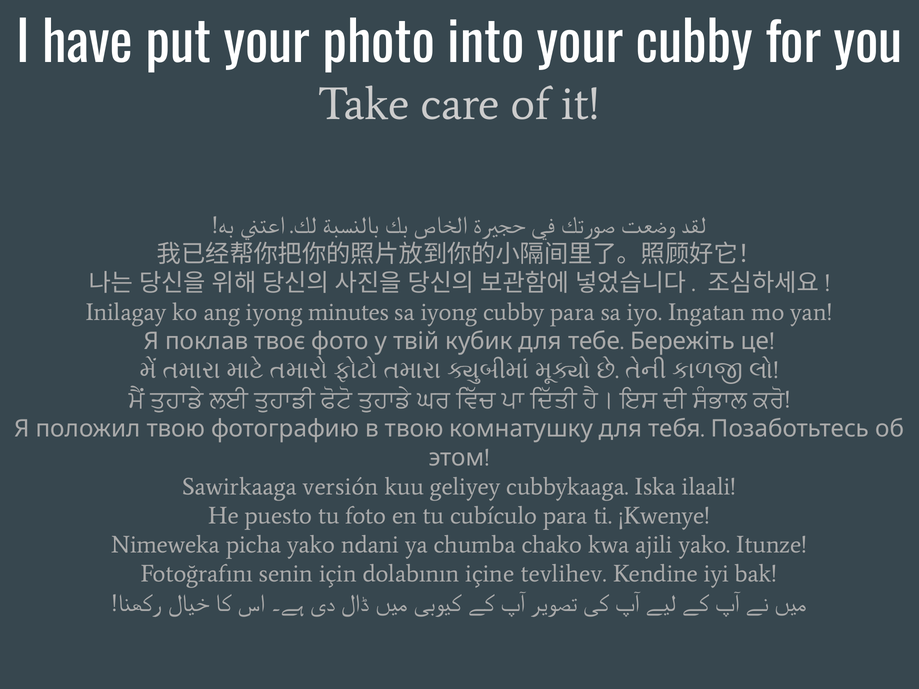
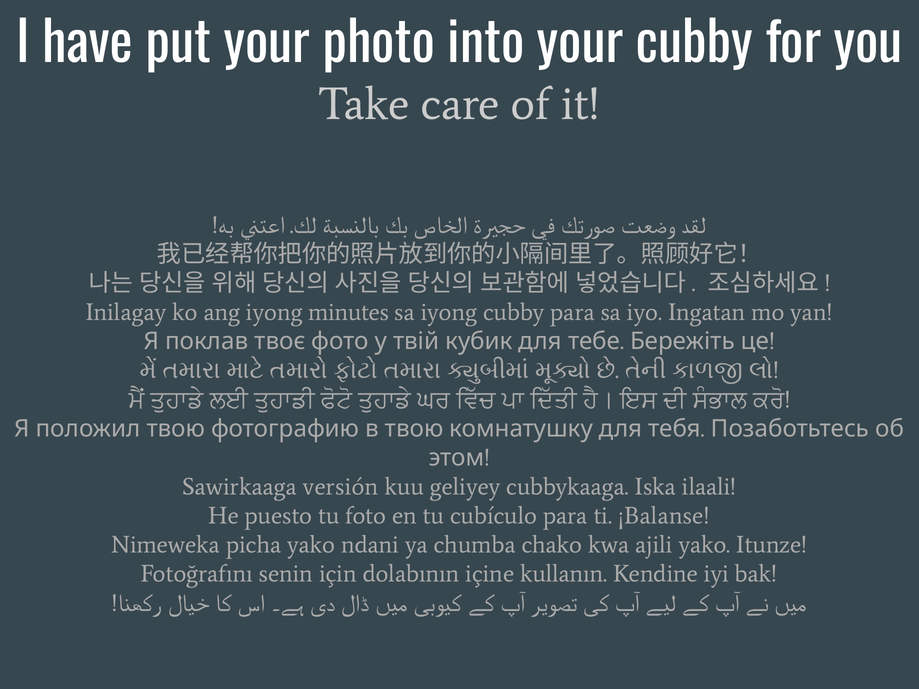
¡Kwenye: ¡Kwenye -> ¡Balanse (664, 516)
tevlihev: tevlihev -> kullanın (564, 574)
